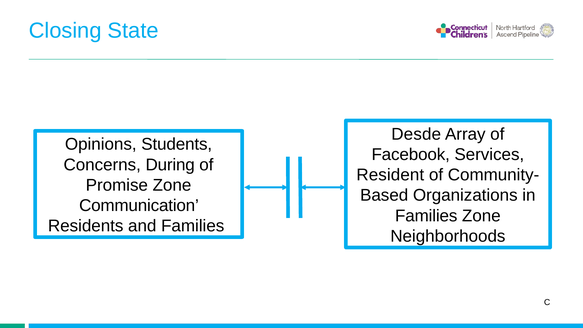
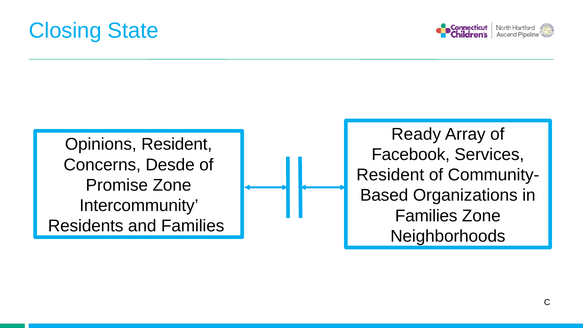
Desde: Desde -> Ready (416, 134)
Opinions Students: Students -> Resident (177, 144)
During: During -> Desde (170, 165)
Communication: Communication -> Intercommunity (139, 206)
